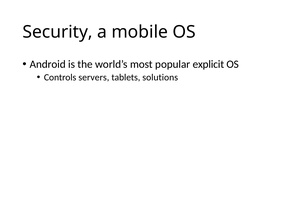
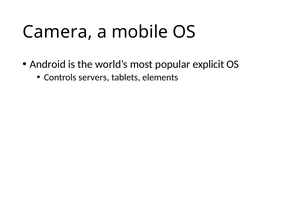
Security: Security -> Camera (57, 32)
solutions: solutions -> elements (160, 78)
